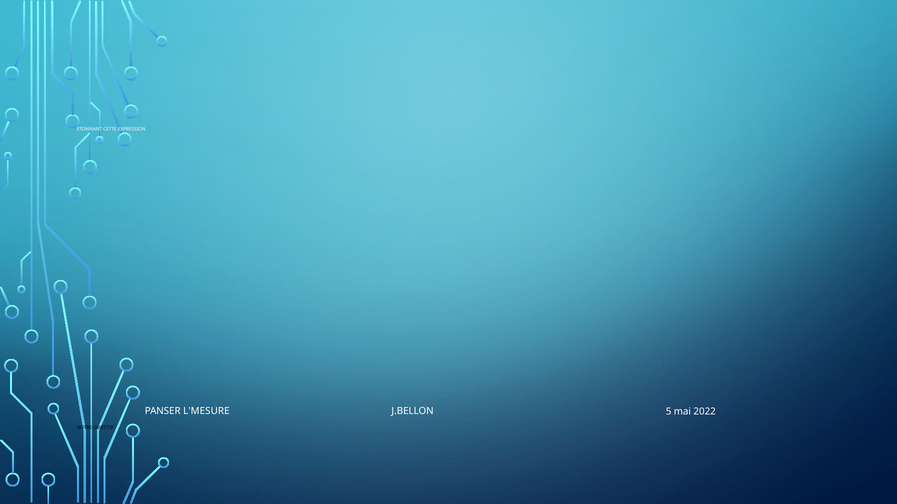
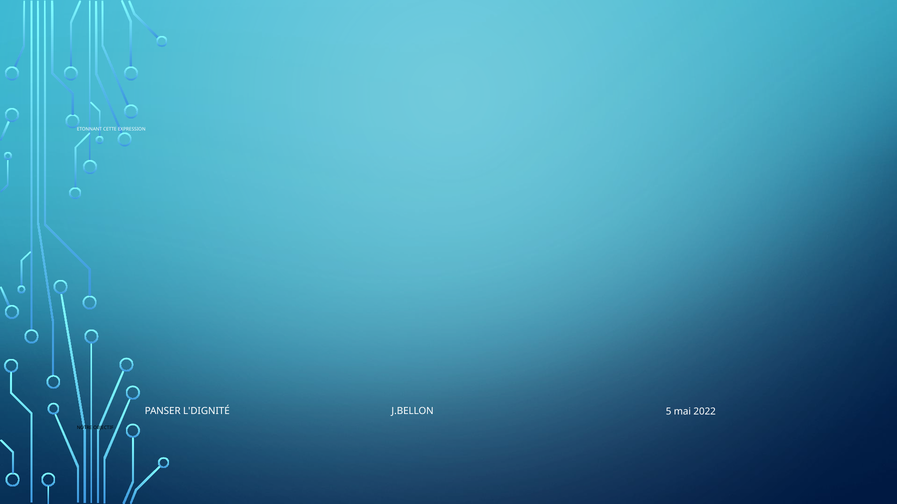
L'MESURE: L'MESURE -> L'DIGNITÉ (206, 411)
